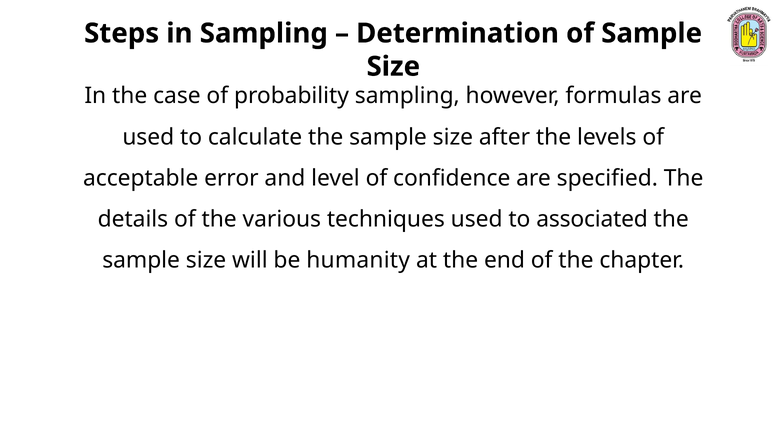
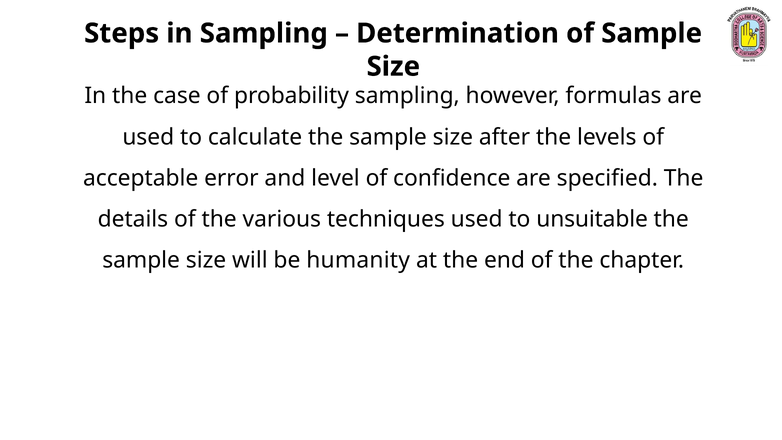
associated: associated -> unsuitable (592, 219)
